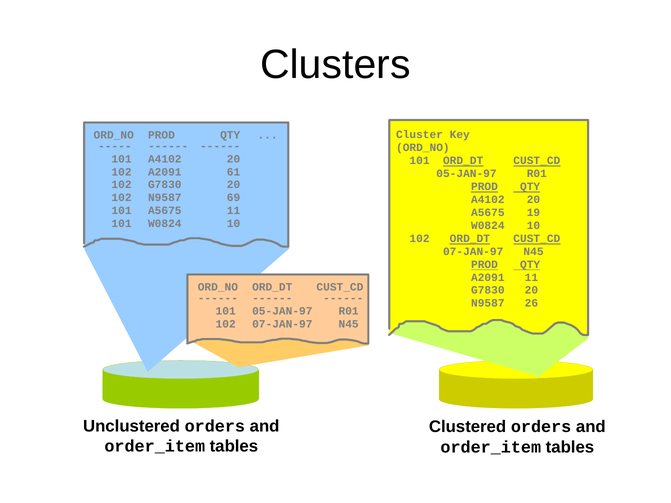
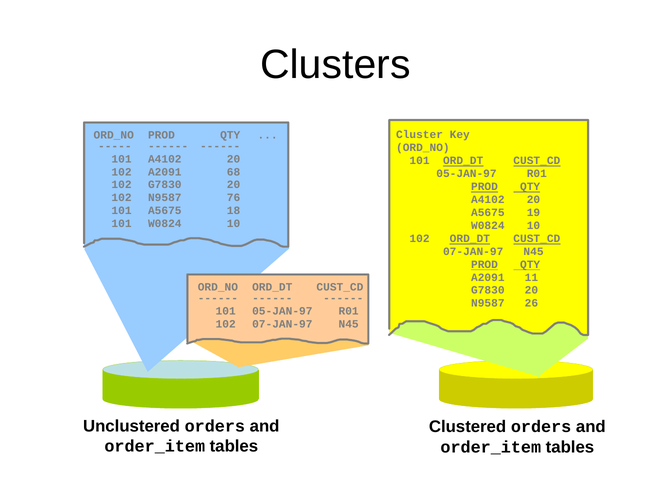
61: 61 -> 68 (234, 172)
69: 69 -> 76 (234, 198)
A5675 11: 11 -> 18 (234, 211)
